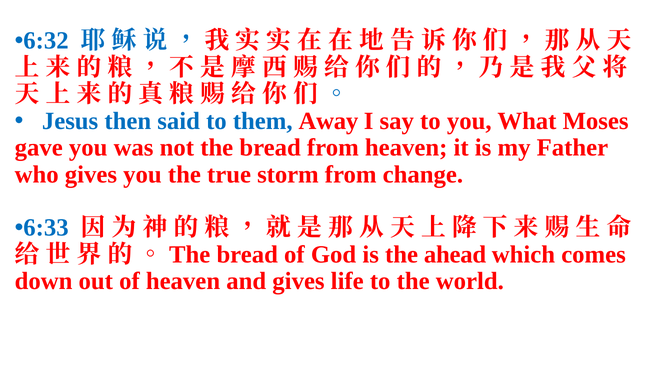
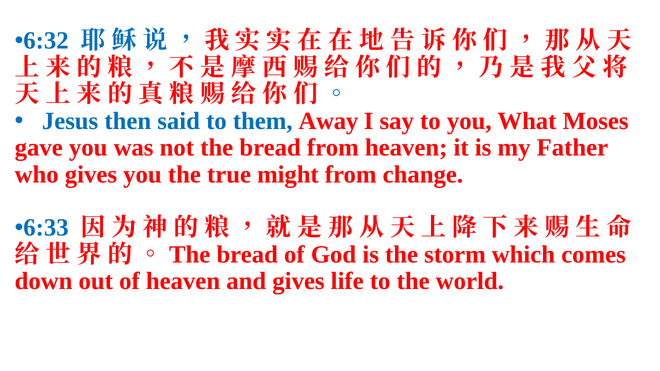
storm: storm -> might (288, 174)
ahead: ahead -> storm (455, 255)
